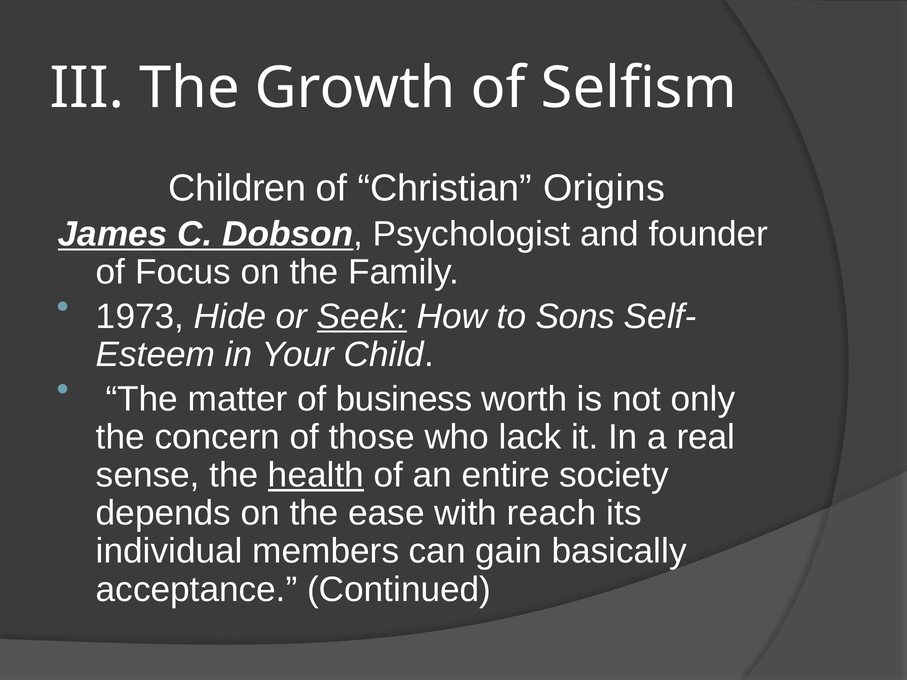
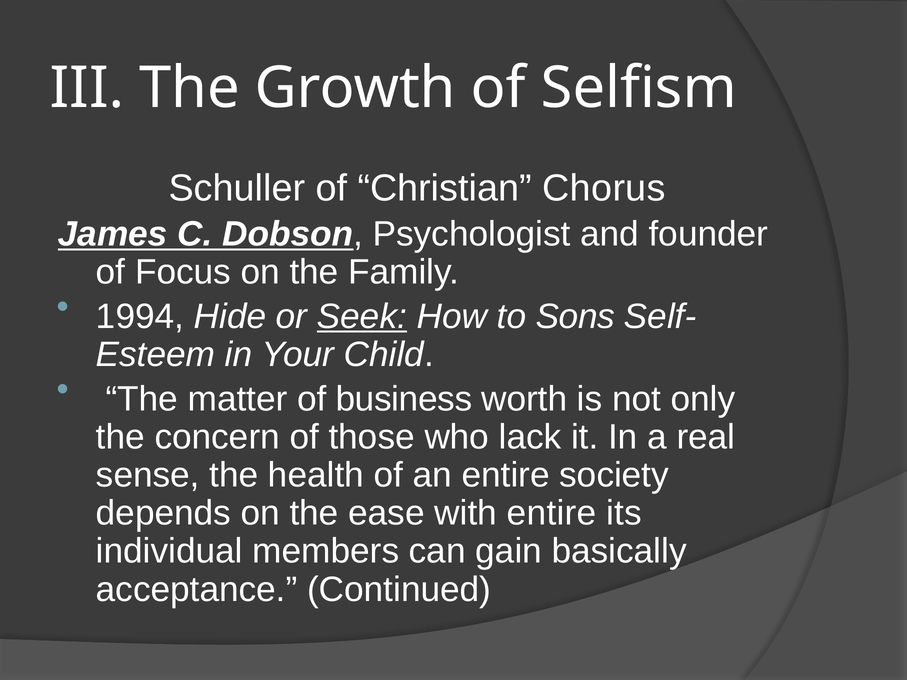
Children: Children -> Schuller (237, 189)
Origins: Origins -> Chorus (604, 189)
1973: 1973 -> 1994 (140, 317)
health underline: present -> none (316, 475)
with reach: reach -> entire (552, 513)
